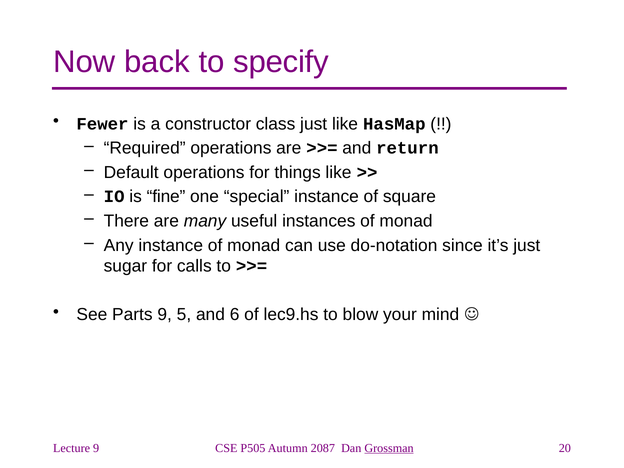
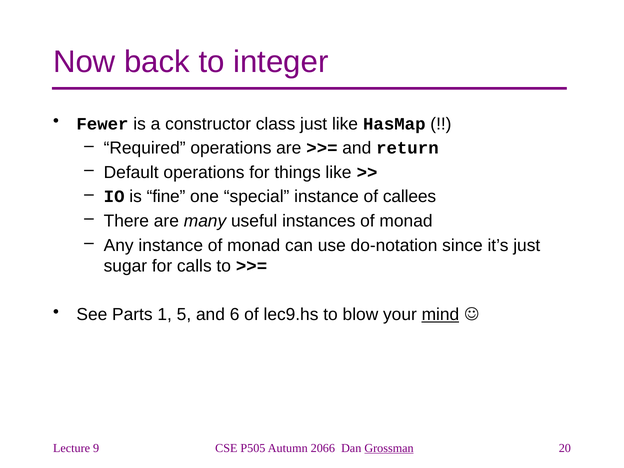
specify: specify -> integer (281, 62)
square: square -> callees (410, 197)
Parts 9: 9 -> 1 (165, 315)
mind underline: none -> present (440, 315)
2087: 2087 -> 2066 (323, 448)
